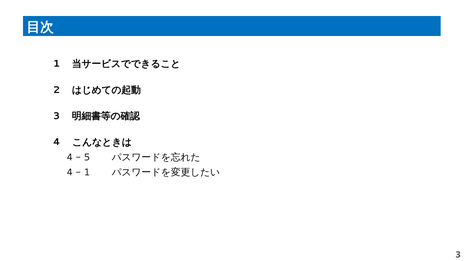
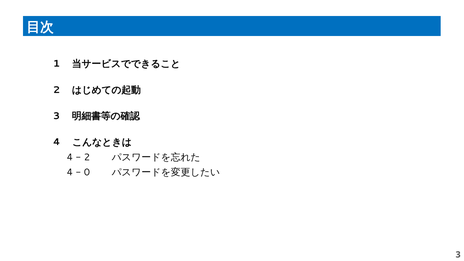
5: 5 -> 2 (87, 157)
1: 1 -> 0 (87, 172)
